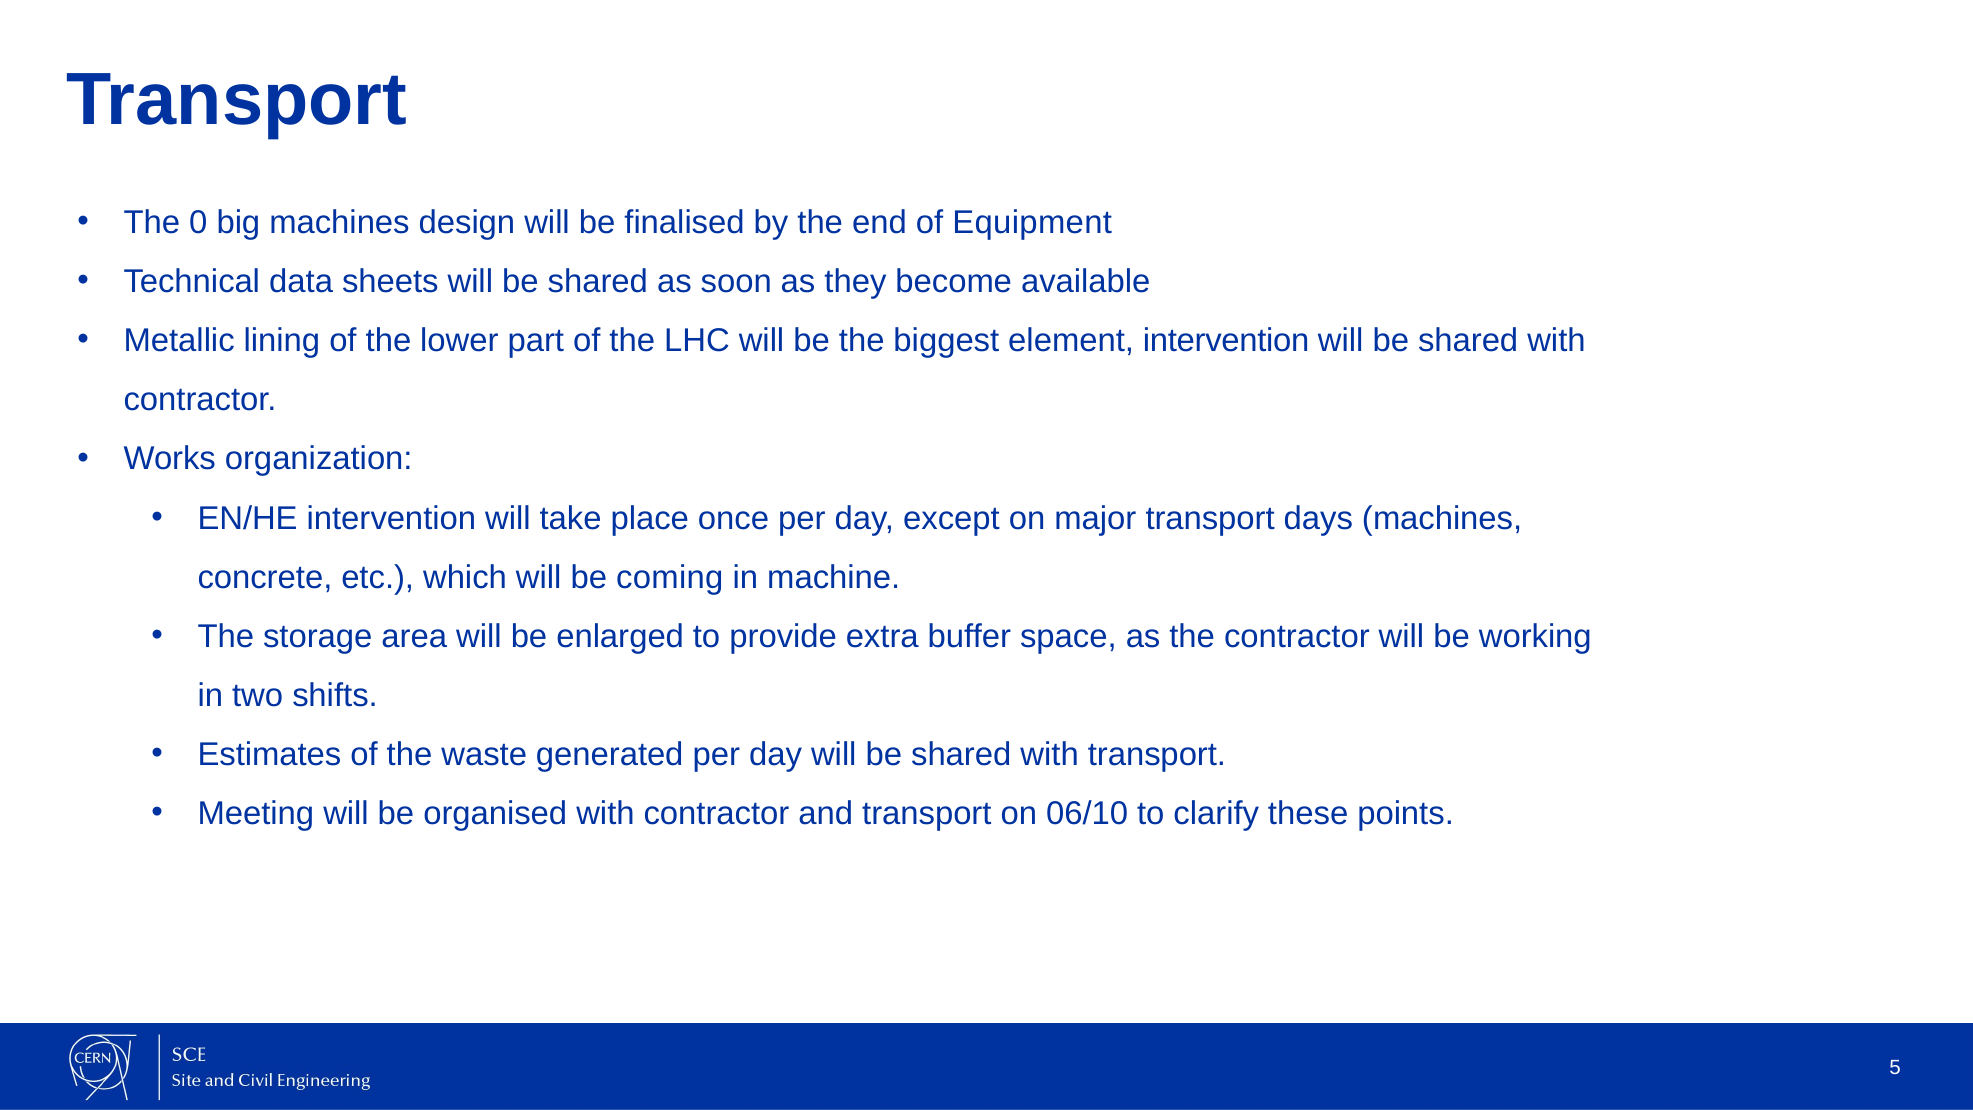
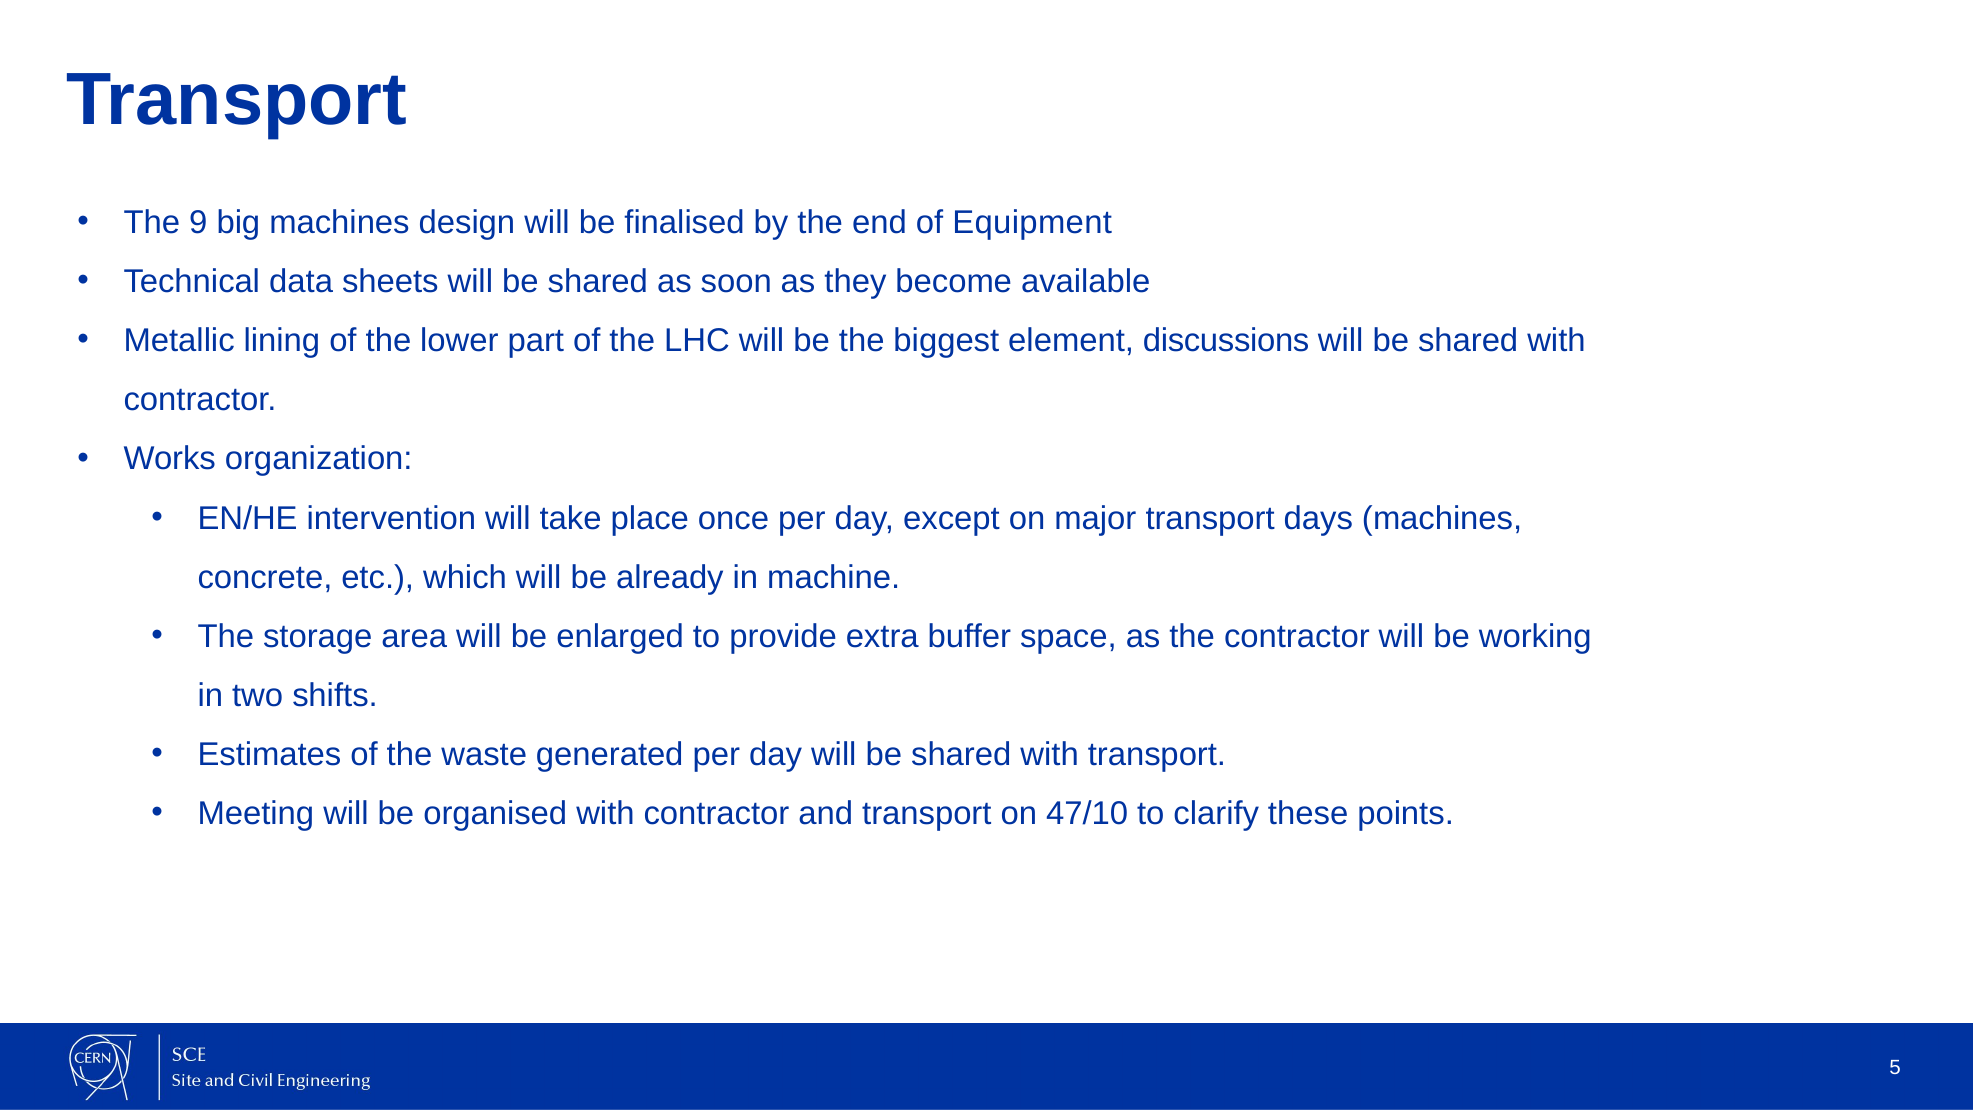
0: 0 -> 9 (198, 223)
element intervention: intervention -> discussions (1226, 341)
coming: coming -> already (670, 577)
06/10: 06/10 -> 47/10 (1087, 814)
